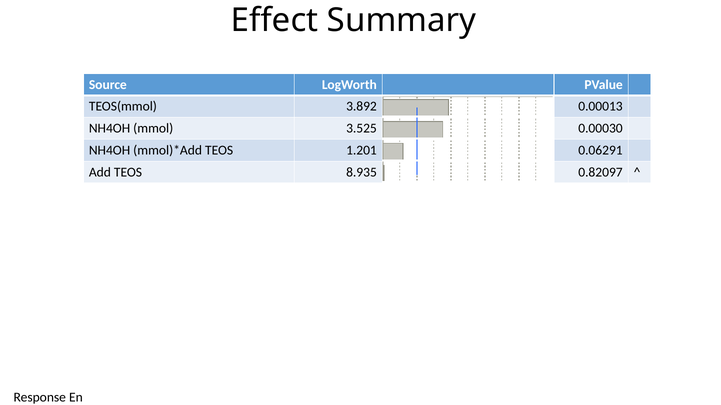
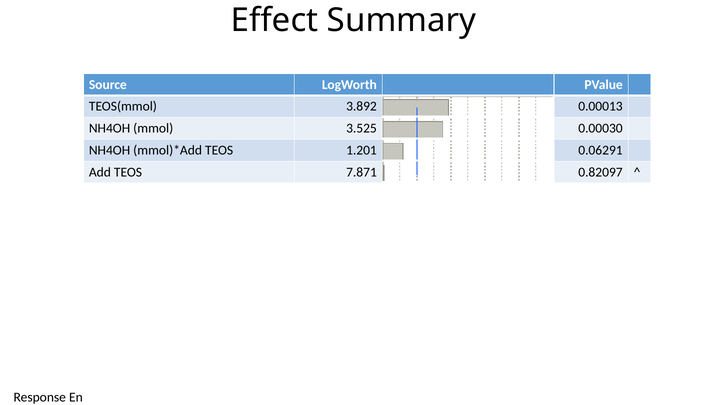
8.935: 8.935 -> 7.871 (361, 172)
